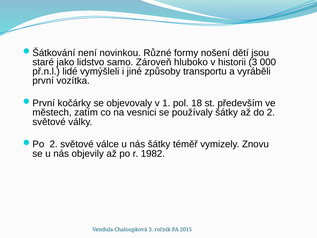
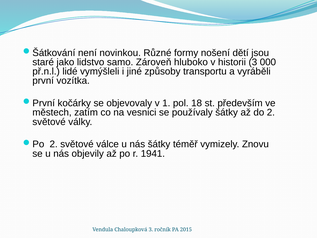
1982: 1982 -> 1941 (153, 153)
